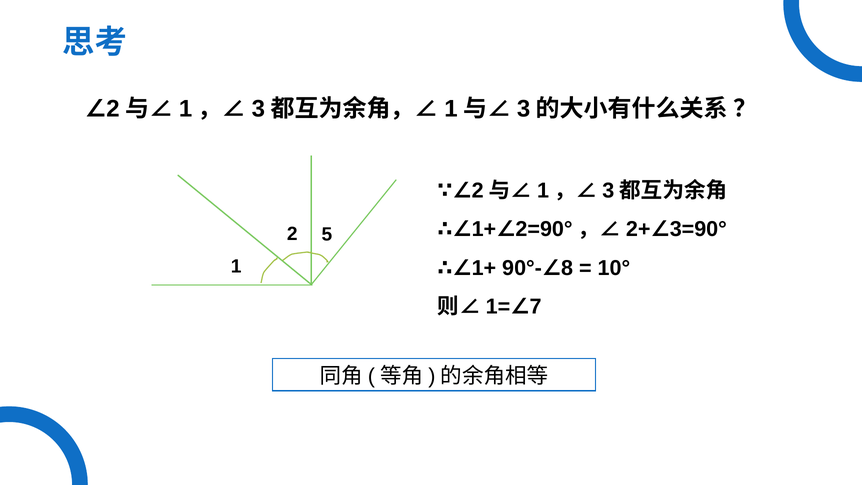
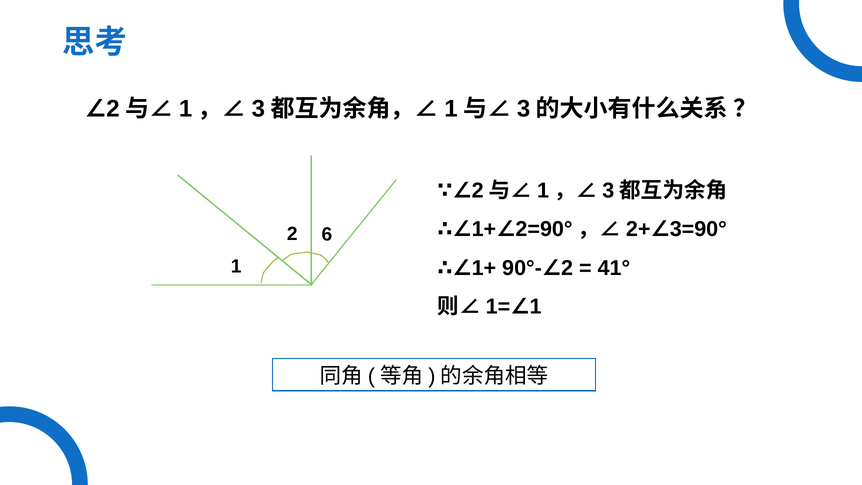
5: 5 -> 6 (327, 235)
8: 8 -> 2 (567, 268)
10°: 10° -> 41° (614, 268)
7: 7 -> 1 (536, 307)
